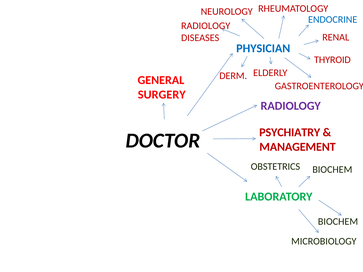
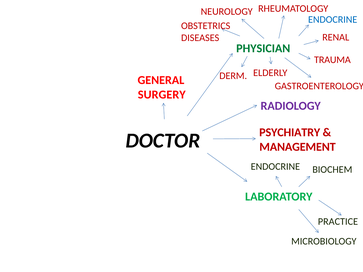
RADIOLOGY: RADIOLOGY -> OBSTETRICS (206, 26)
PHYSICIAN colour: blue -> green (263, 48)
THYROID: THYROID -> TRAUMA (332, 60)
OBSTETRICS: OBSTETRICS -> ENDOCRINE (275, 167)
BIOCHEM: BIOCHEM -> PRACTICE (338, 222)
